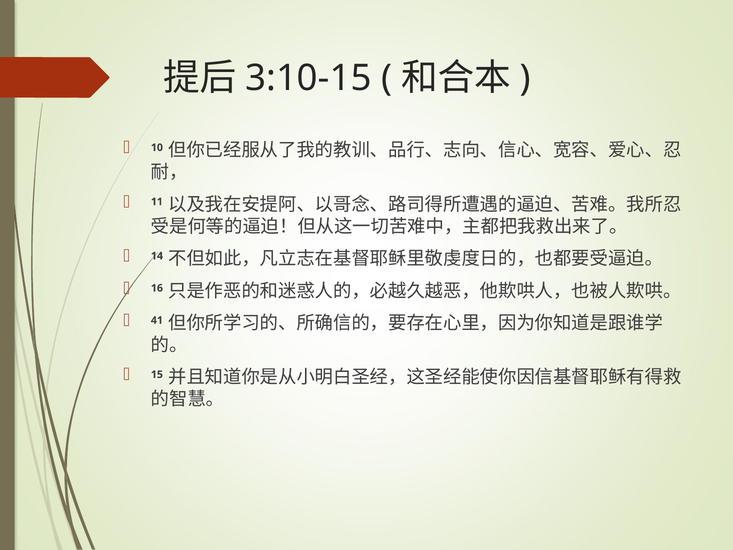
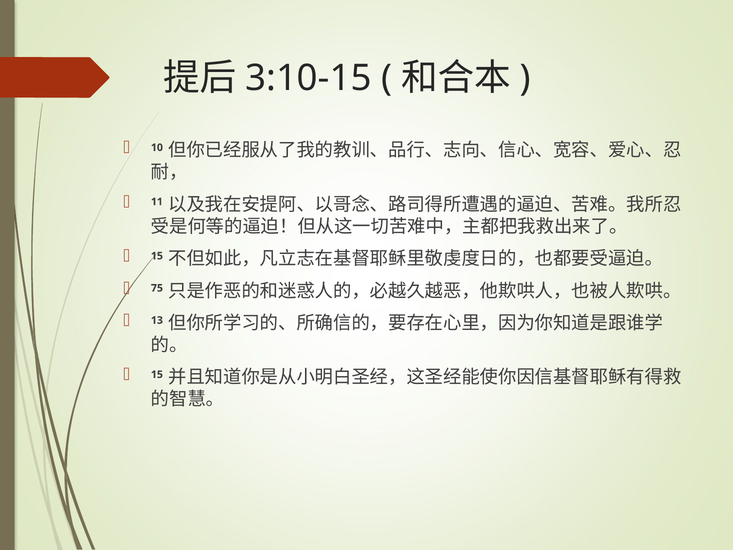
14: 14 -> 15 (157, 256)
16: 16 -> 75 (157, 288)
41: 41 -> 13 (157, 320)
